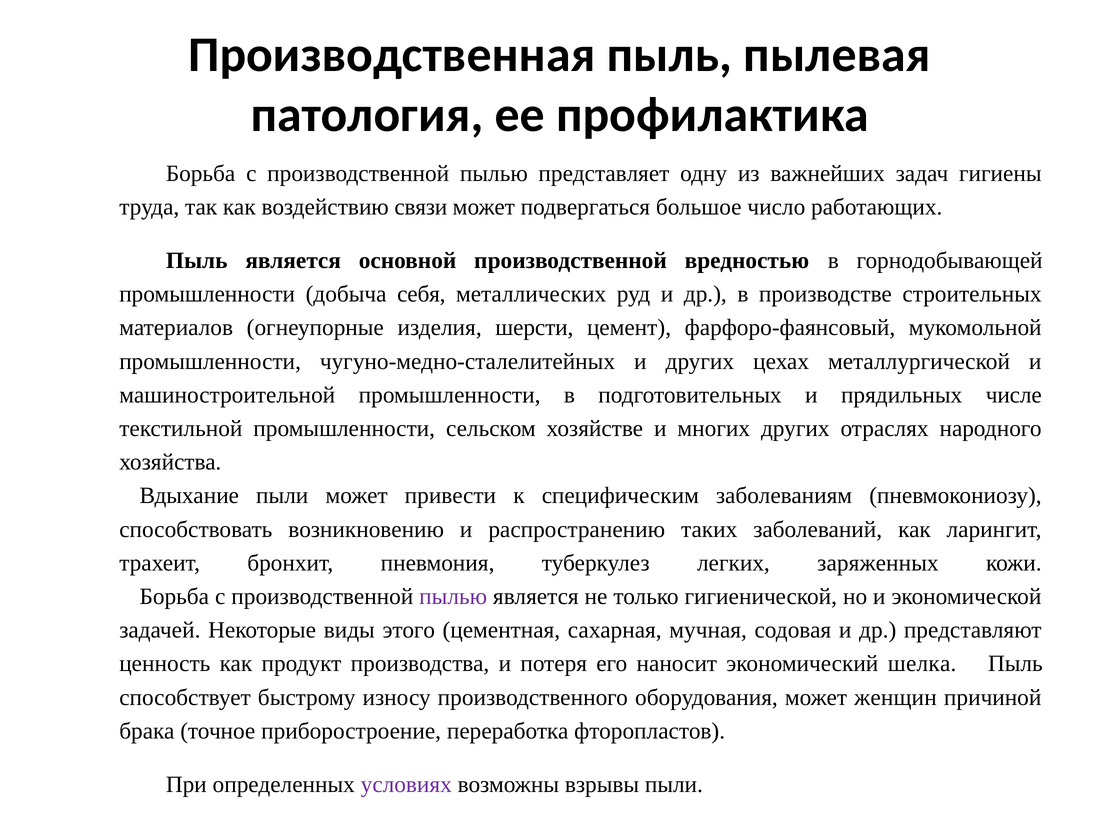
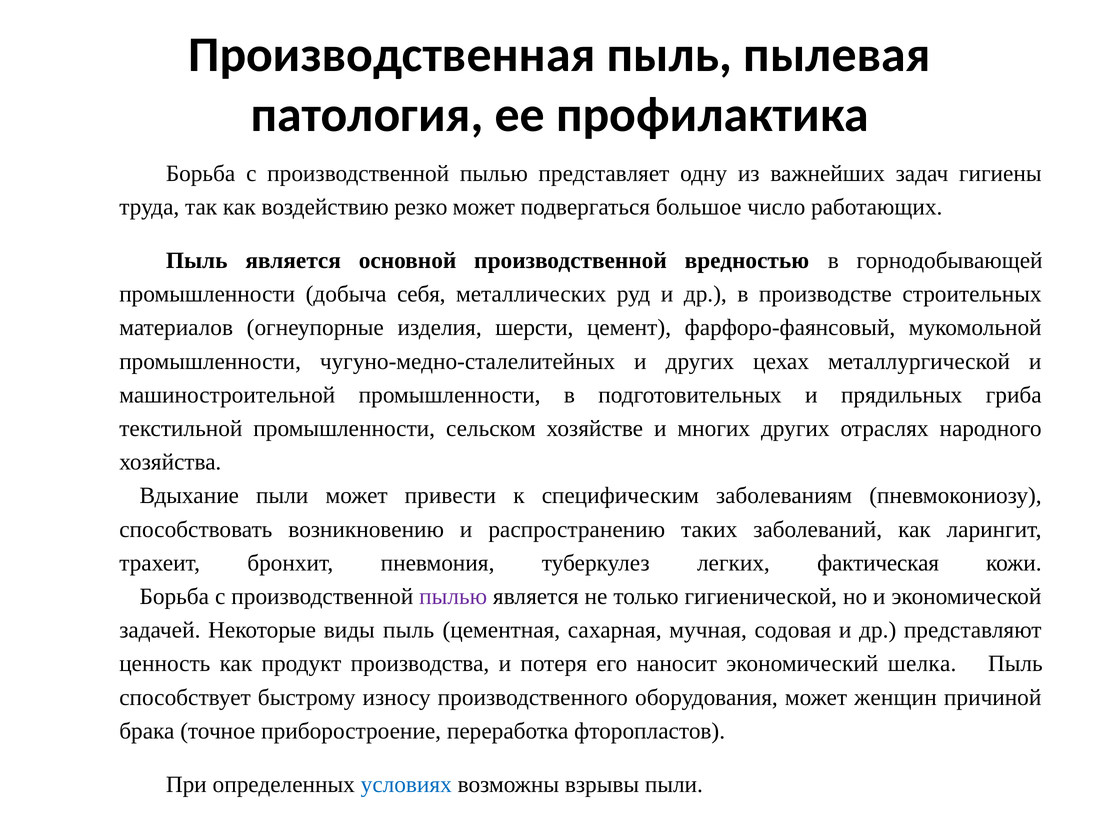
связи: связи -> резко (421, 207)
числе: числе -> гриба (1014, 395)
заряженных: заряженных -> фактическая (878, 563)
виды этого: этого -> пыль (409, 630)
условиях colour: purple -> blue (406, 784)
